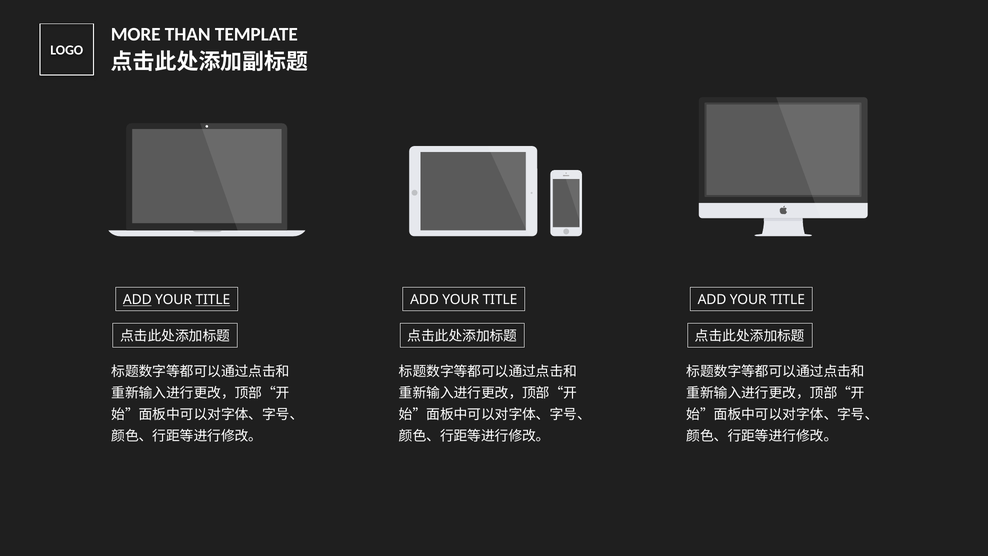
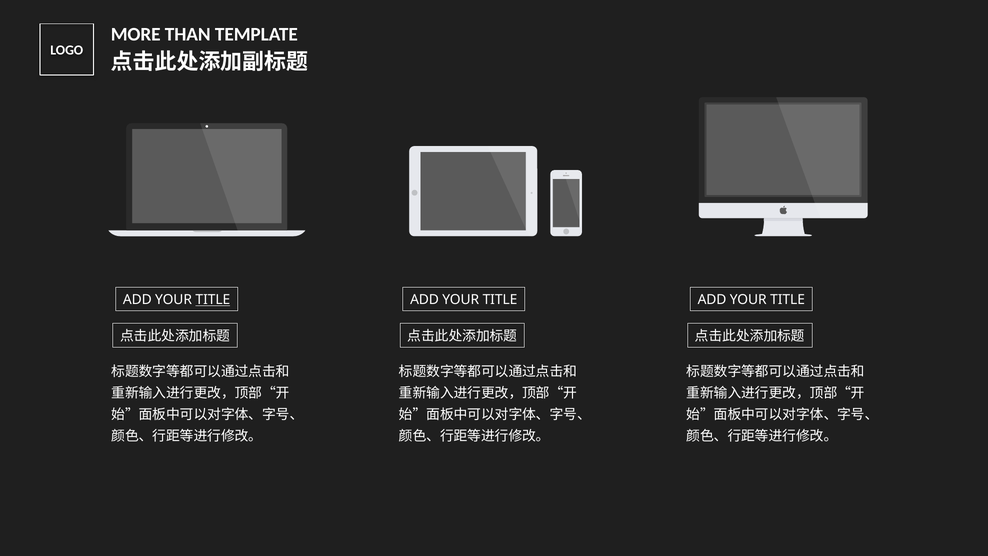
ADD underline: present -> none (137, 300)
